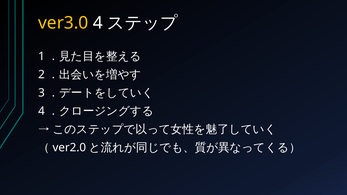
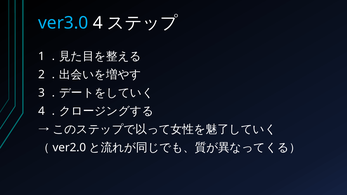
ver3.0 colour: yellow -> light blue (63, 23)
